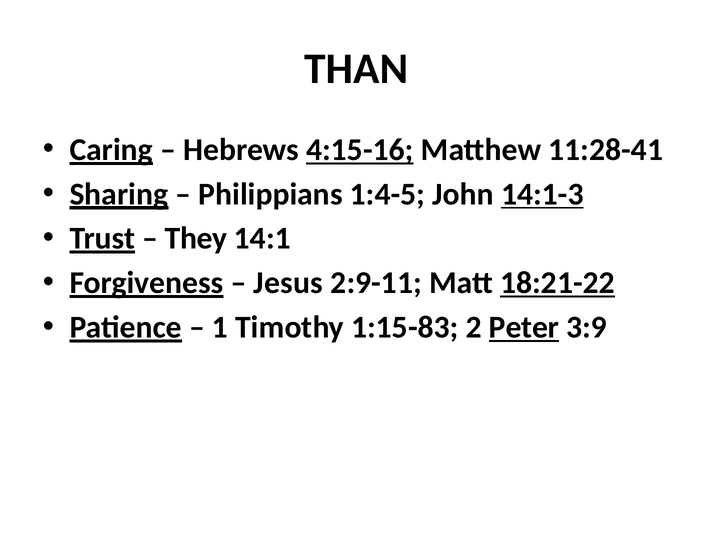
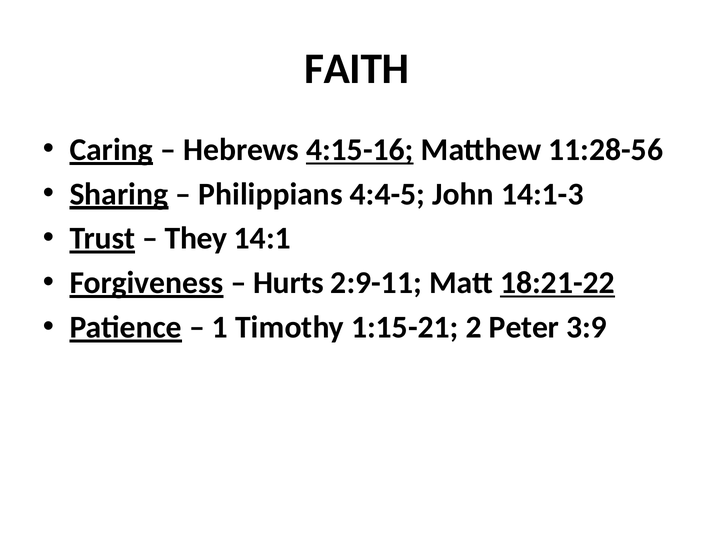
THAN: THAN -> FAITH (357, 69)
11:28-41: 11:28-41 -> 11:28-56 (606, 150)
1:4-5: 1:4-5 -> 4:4-5 (387, 194)
14:1-3 underline: present -> none (542, 194)
Jesus: Jesus -> Hurts (289, 283)
1:15-83: 1:15-83 -> 1:15-21 (405, 327)
Peter underline: present -> none (524, 327)
